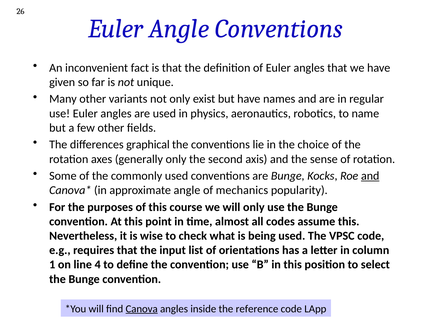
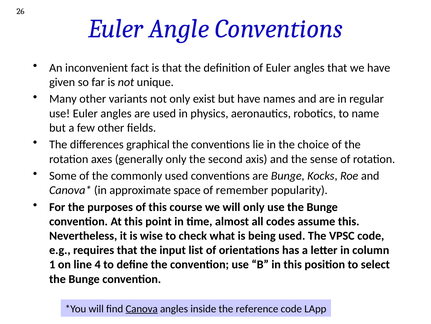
and underline: present -> none (370, 175)
approximate angle: angle -> space (187, 190)
mechanics: mechanics -> remember (242, 190)
